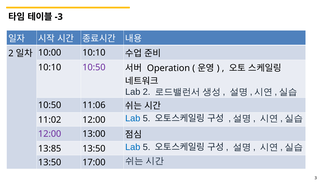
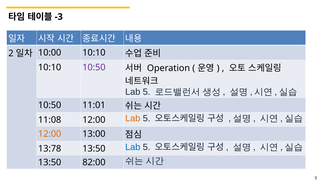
2: 2 -> 5 (147, 92)
11:06: 11:06 -> 11:01 (94, 105)
11:02: 11:02 -> 11:08 (50, 120)
Lab colour: blue -> orange (133, 119)
12:00 colour: purple -> orange (50, 134)
13:85: 13:85 -> 13:78 (50, 149)
17:00: 17:00 -> 82:00 (94, 163)
